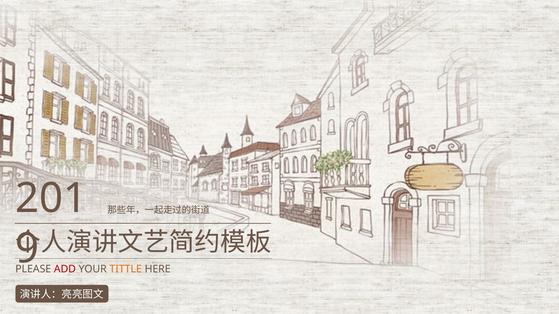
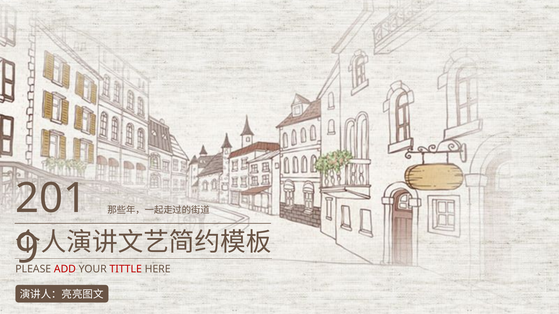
TITTLE colour: orange -> red (126, 269)
